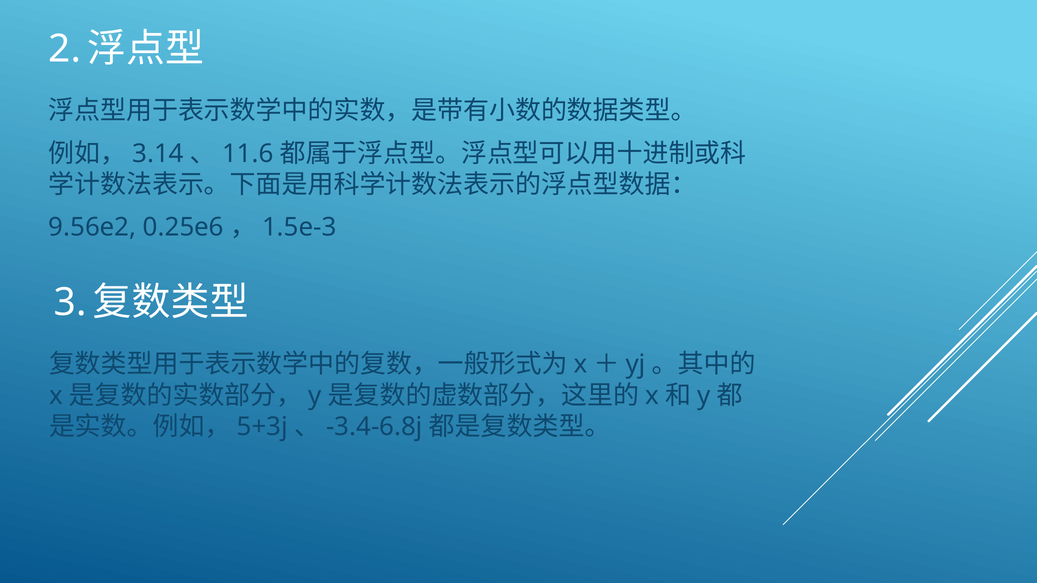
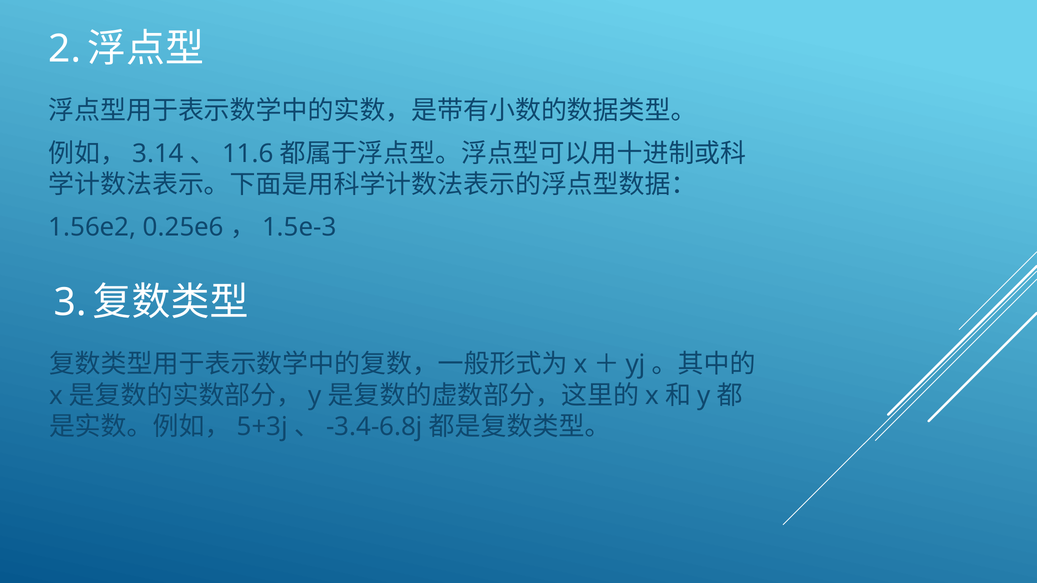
9.56e2: 9.56e2 -> 1.56e2 (92, 228)
